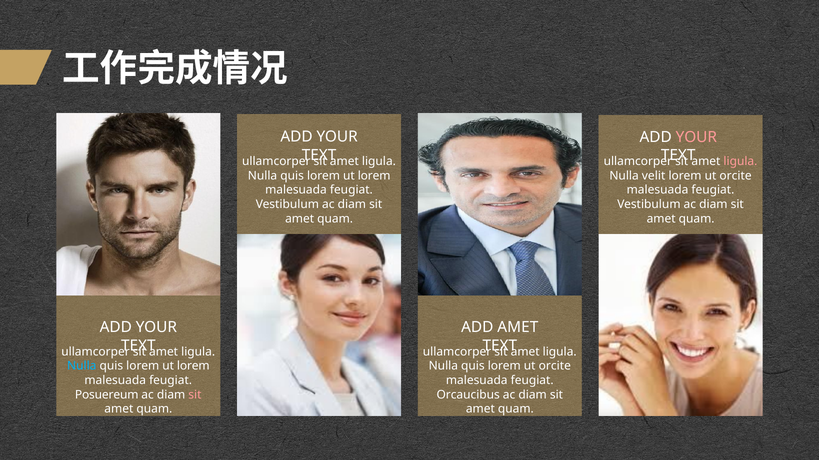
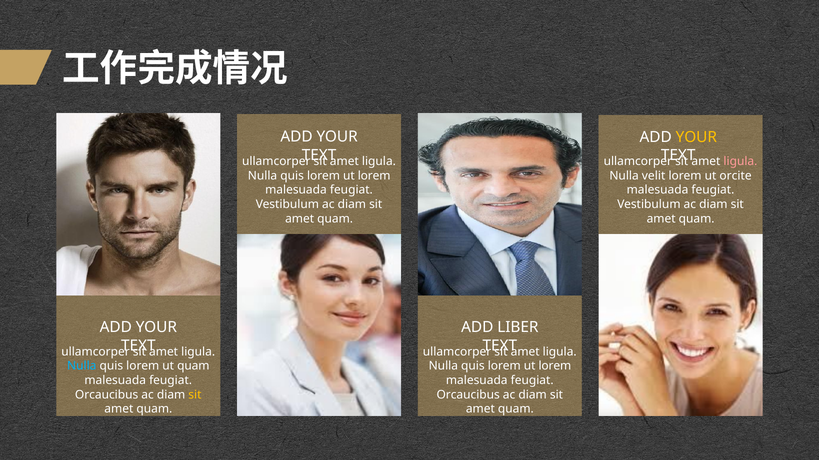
YOUR colour: pink -> yellow (696, 137)
ADD AMET: AMET -> LIBER (518, 328)
lorem: lorem -> quam (193, 367)
orcite: orcite -> lorem (555, 367)
Posuereum: Posuereum -> Orcaucibus (107, 395)
sit colour: pink -> yellow (195, 395)
